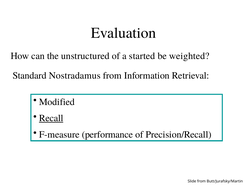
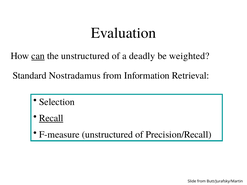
can underline: none -> present (38, 56)
started: started -> deadly (142, 56)
Modified: Modified -> Selection (57, 102)
F-measure performance: performance -> unstructured (107, 135)
